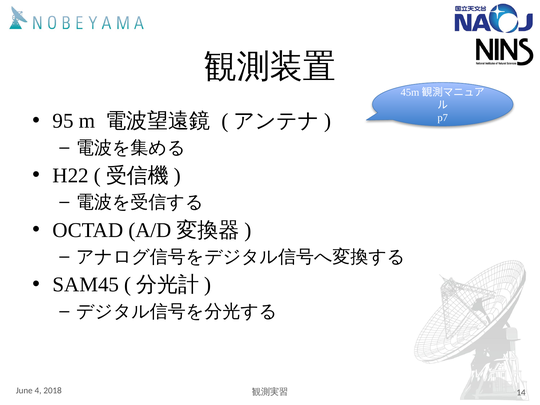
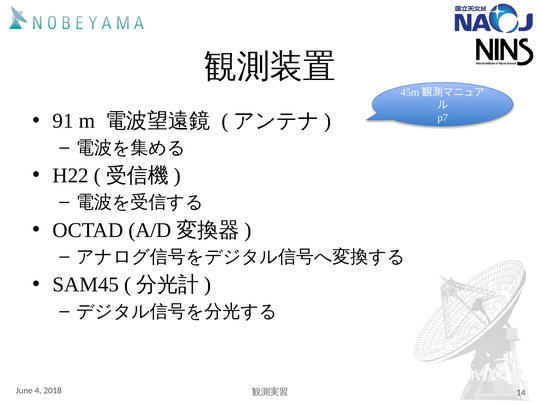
95: 95 -> 91 (63, 121)
